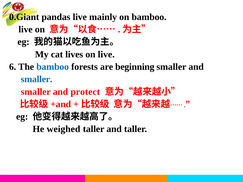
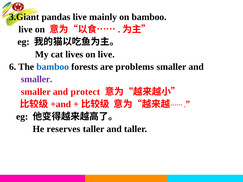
0.Giant: 0.Giant -> 3.Giant (24, 17)
beginning: beginning -> problems (135, 67)
smaller colour: blue -> purple (37, 79)
weighed: weighed -> reserves (63, 129)
